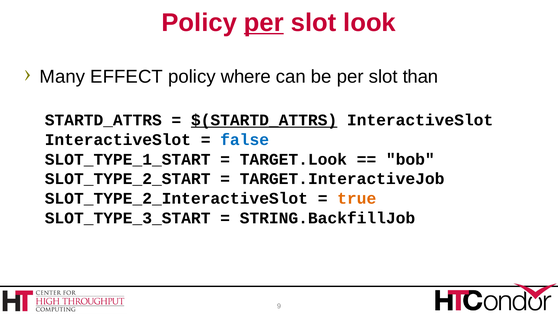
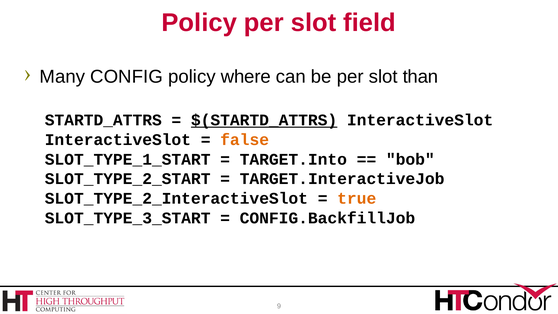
per underline: present -> none (264, 23)
look: look -> field (370, 23)
EFFECT: EFFECT -> CONFIG (127, 77)
false colour: blue -> orange (245, 140)
TARGET.Look: TARGET.Look -> TARGET.Into (293, 159)
STRING.BackfillJob: STRING.BackfillJob -> CONFIG.BackfillJob (327, 218)
